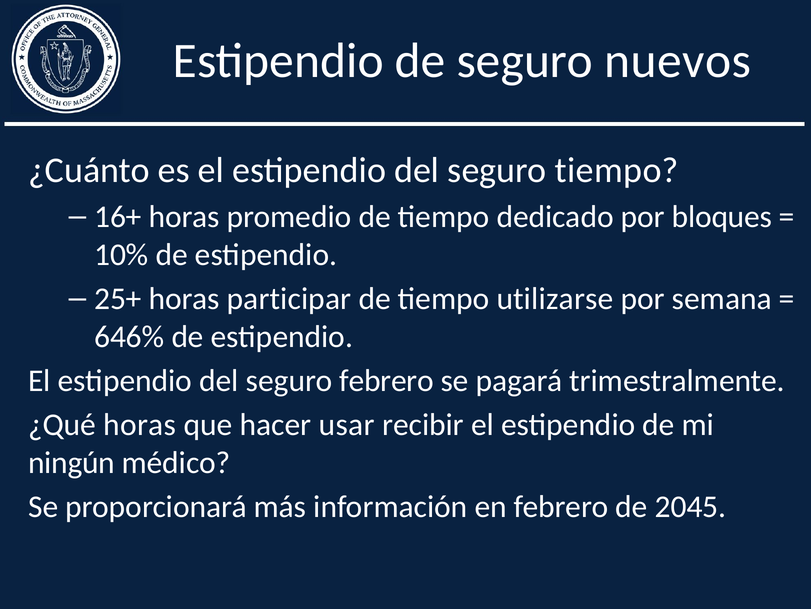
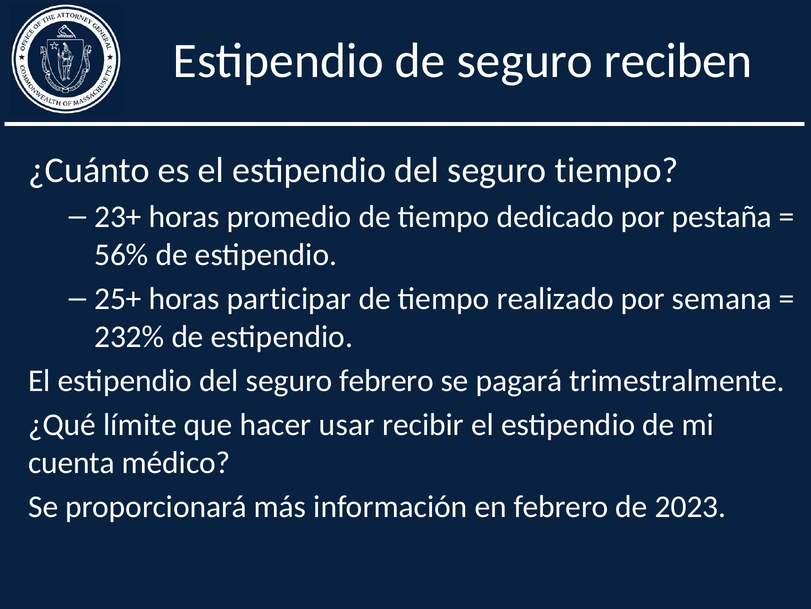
nuevos: nuevos -> reciben (678, 61)
16+: 16+ -> 23+ (118, 217)
bloques: bloques -> pestaña (722, 217)
10%: 10% -> 56% (121, 254)
utilizarse: utilizarse -> realizado (555, 299)
646%: 646% -> 232% (129, 336)
¿Qué horas: horas -> límite (140, 424)
ningún: ningún -> cuenta (71, 462)
2045: 2045 -> 2023 (691, 506)
